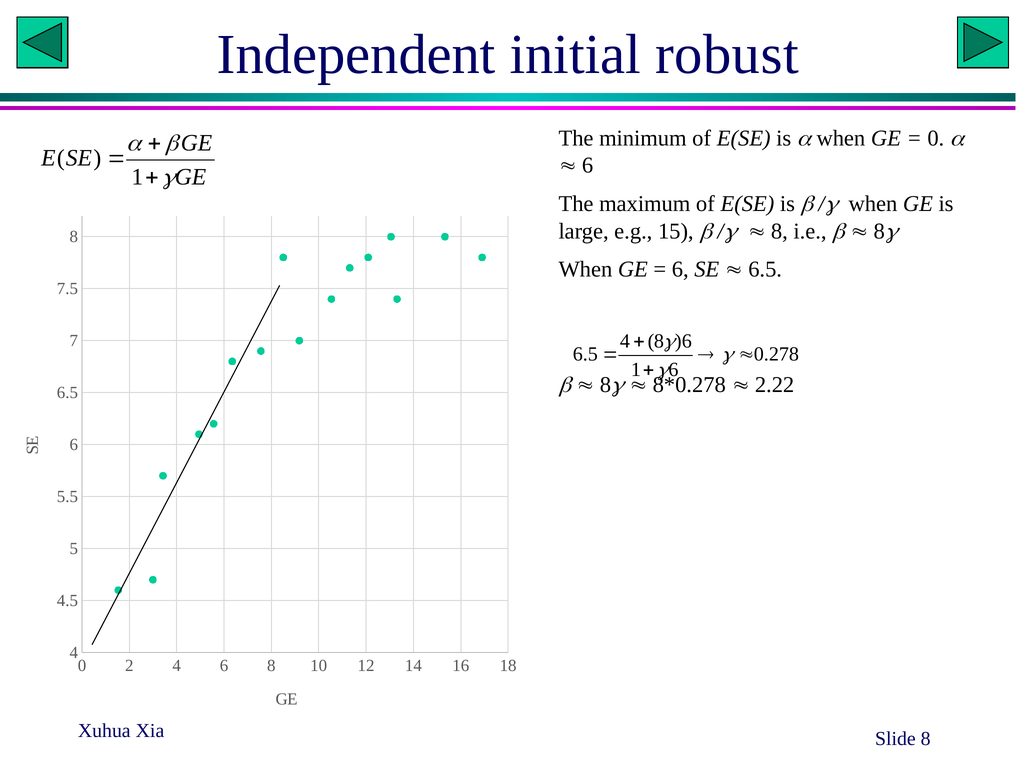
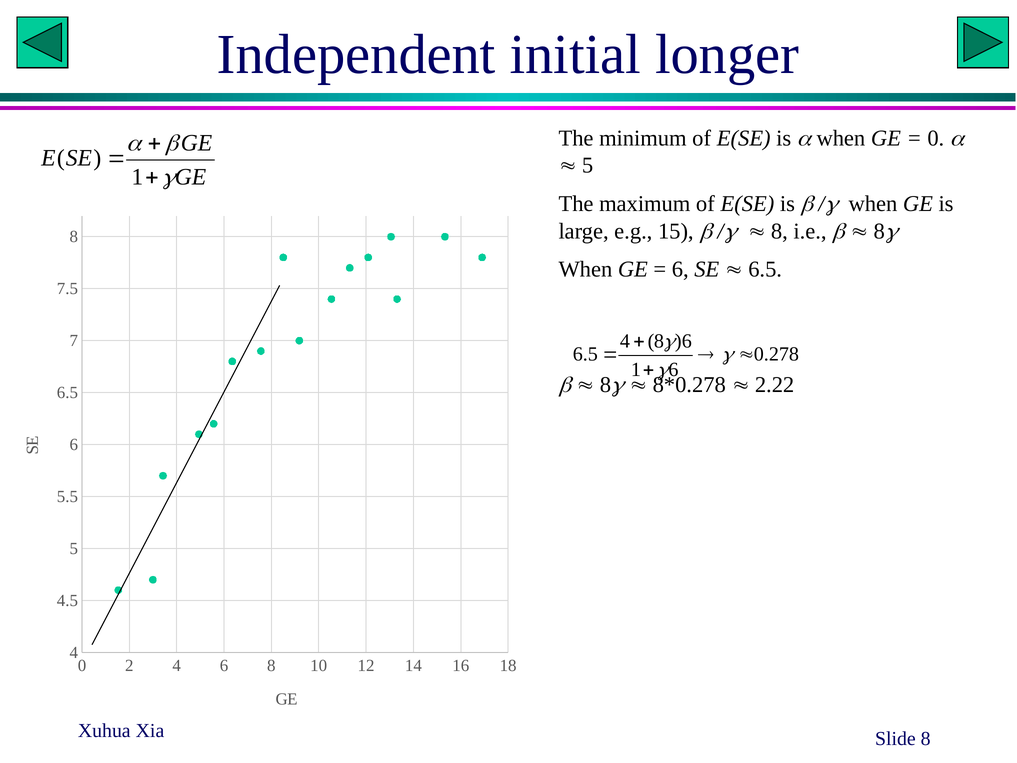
robust: robust -> longer (727, 55)
6: 6 -> 5 (588, 165)
